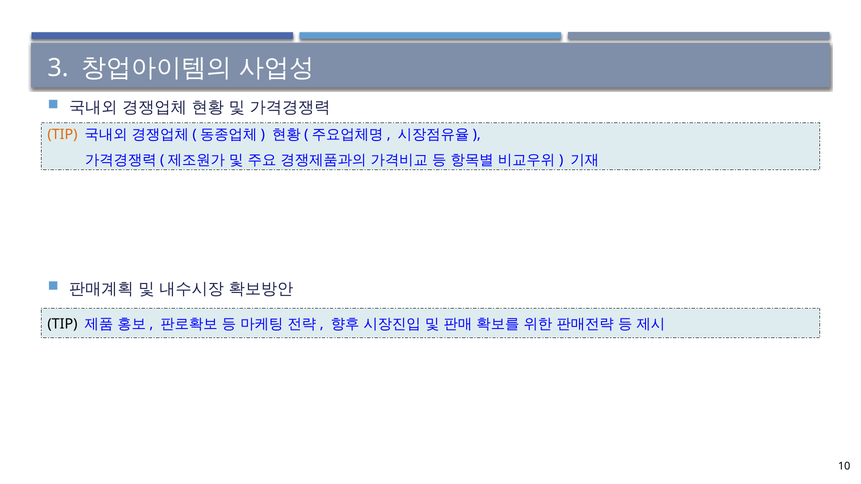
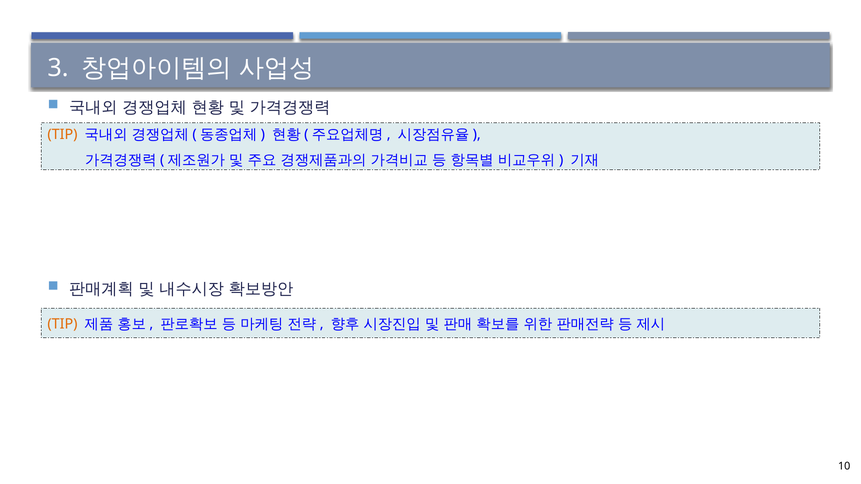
TIP colour: black -> orange (62, 324)
